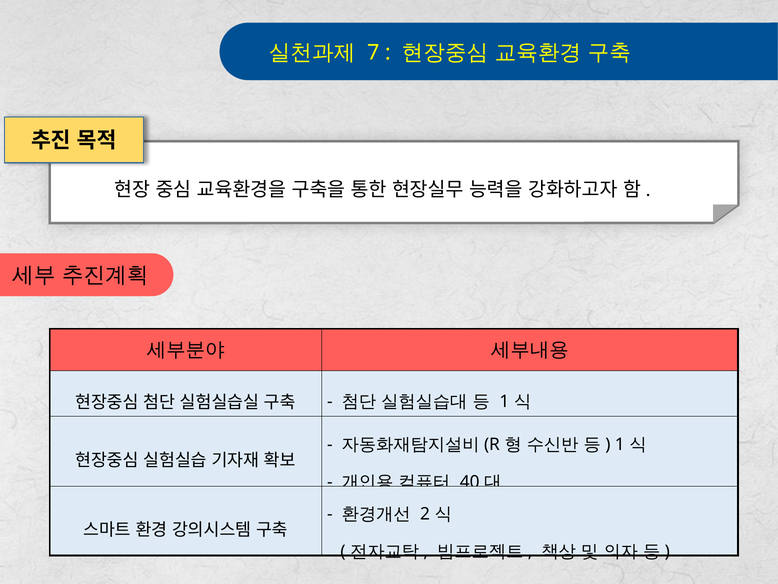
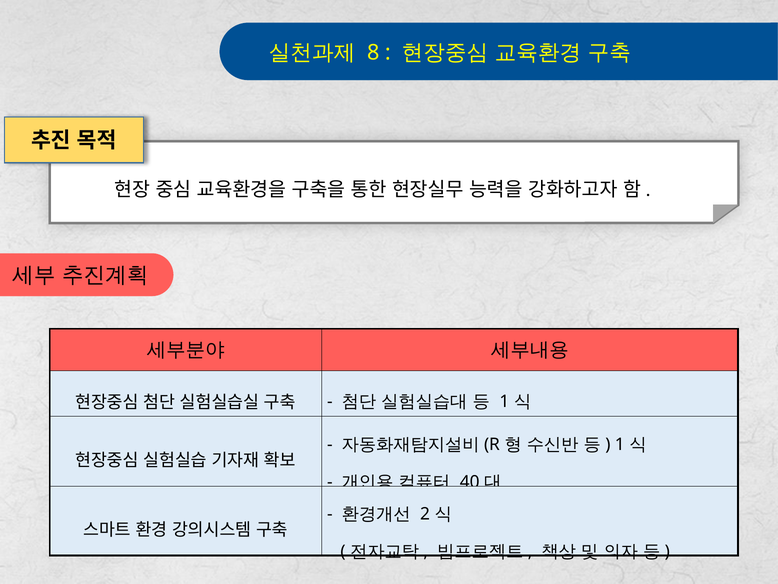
7: 7 -> 8 (373, 53)
